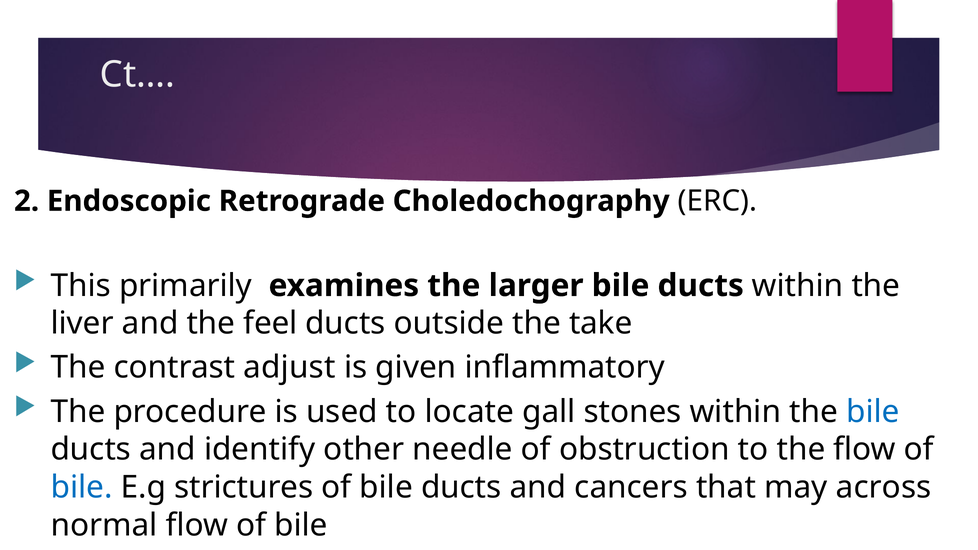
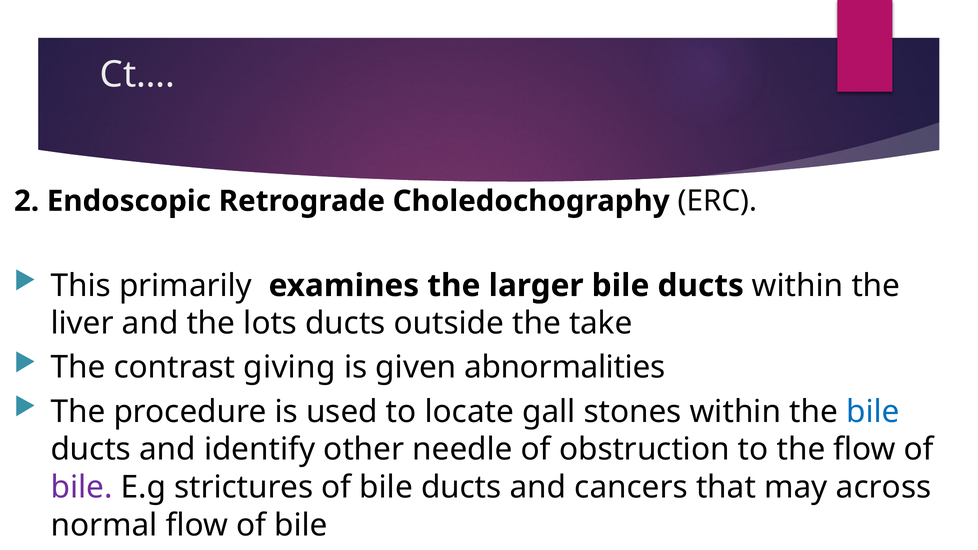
feel: feel -> lots (270, 324)
adjust: adjust -> giving (289, 368)
inflammatory: inflammatory -> abnormalities (565, 368)
bile colour: blue -> purple (82, 488)
